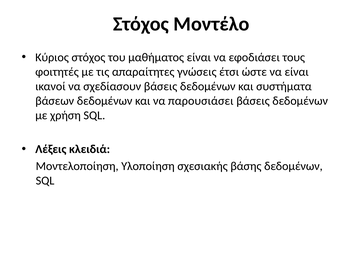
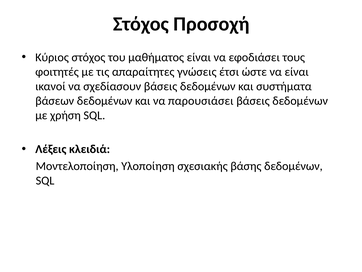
Μοντέλο: Μοντέλο -> Προσοχή (211, 24)
